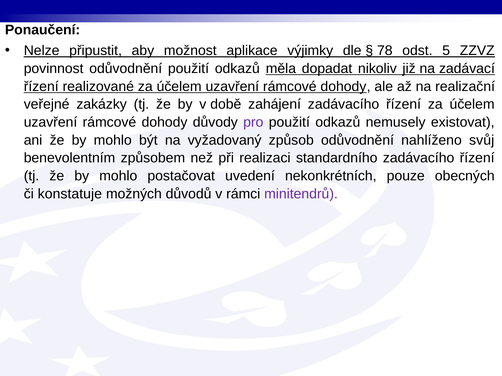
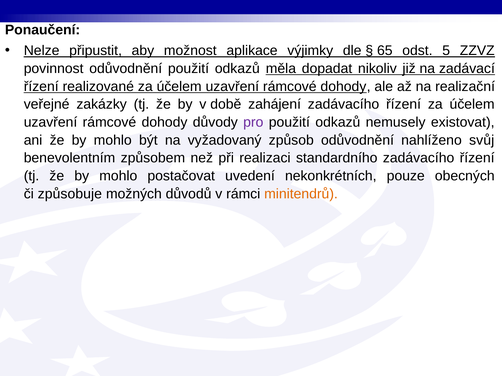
78: 78 -> 65 (385, 51)
konstatuje: konstatuje -> způsobuje (70, 194)
minitendrů colour: purple -> orange (301, 194)
